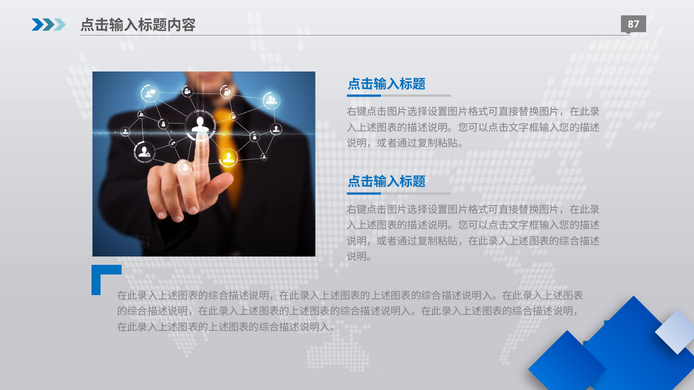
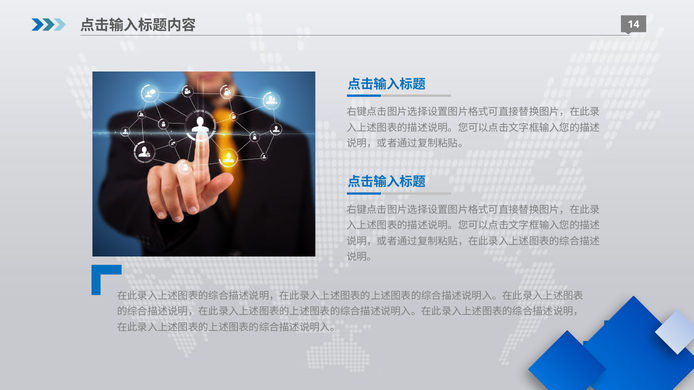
87: 87 -> 14 (634, 24)
